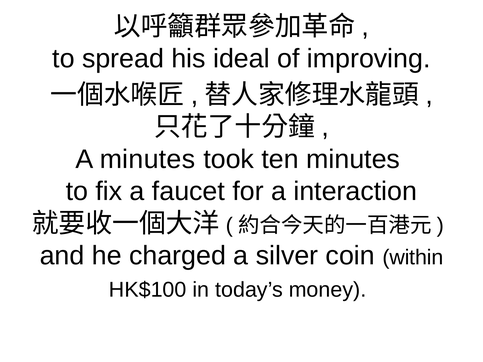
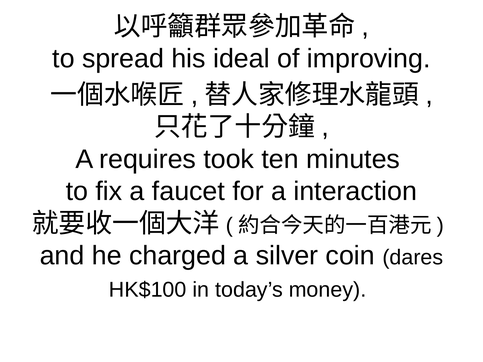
A minutes: minutes -> requires (148, 159)
within: within -> dares (413, 258)
